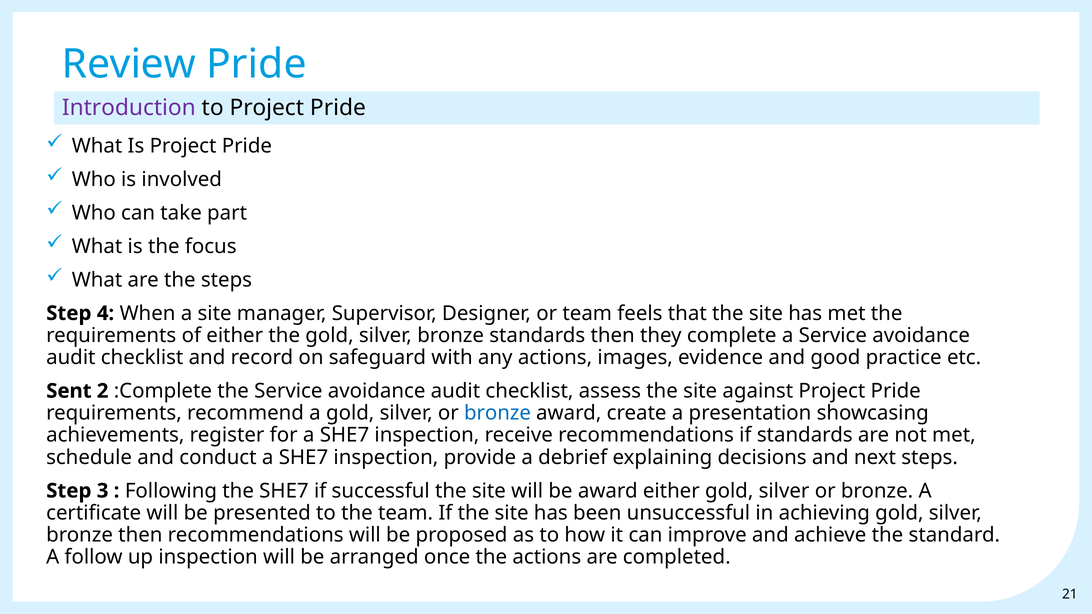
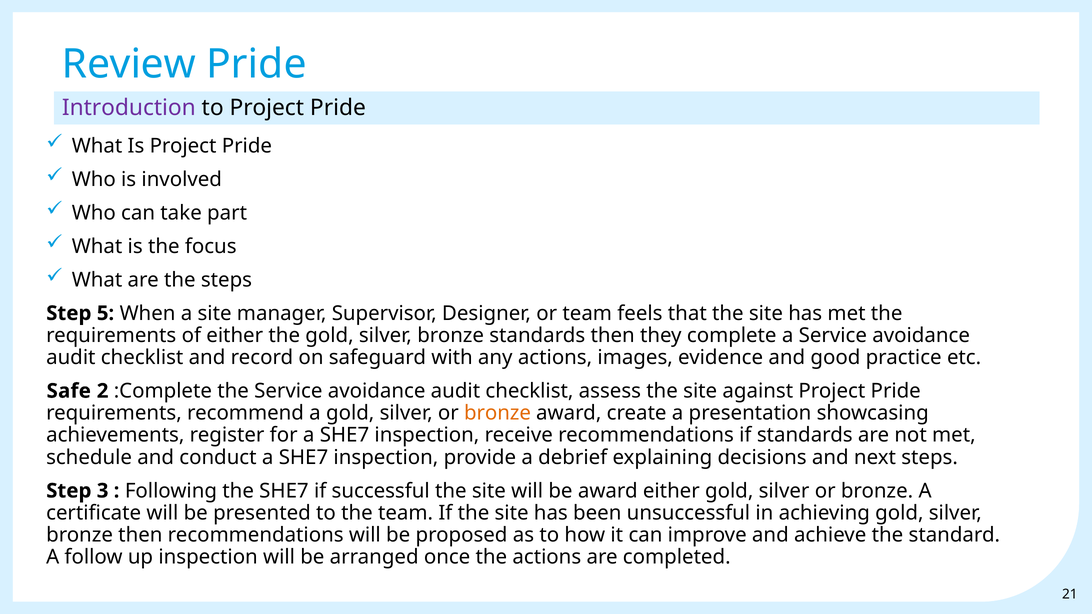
4: 4 -> 5 (105, 313)
Sent: Sent -> Safe (69, 391)
bronze colour: blue -> orange (498, 413)
